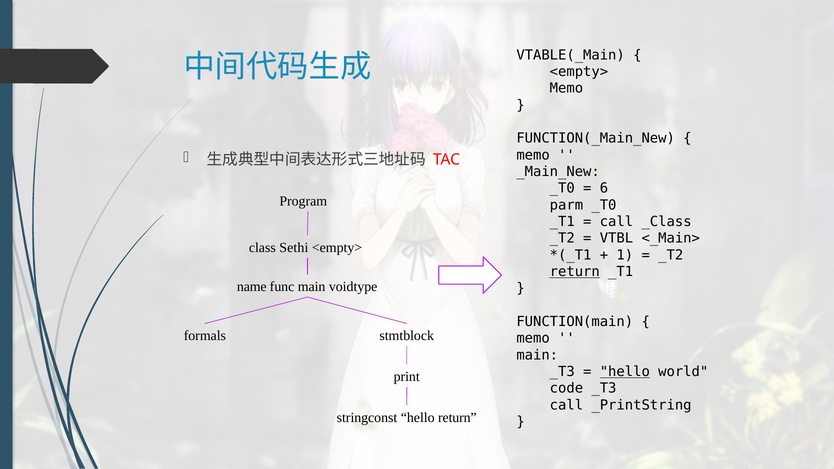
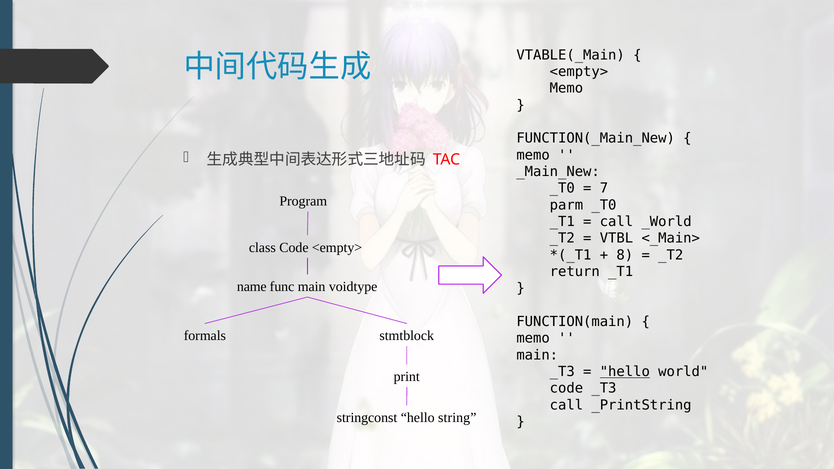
6: 6 -> 7 (604, 188)
_Class: _Class -> _World (667, 222)
class Sethi: Sethi -> Code (294, 248)
1: 1 -> 8 (625, 255)
return underline: present -> none (575, 272)
hello return: return -> string (457, 418)
